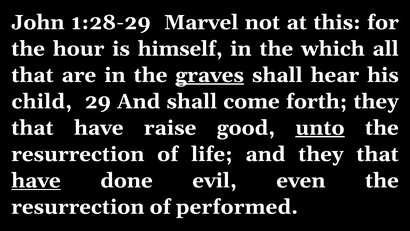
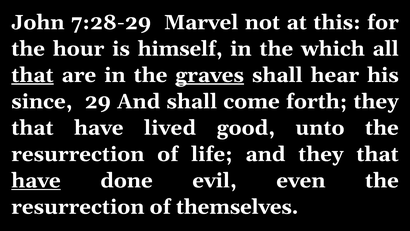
1:28-29: 1:28-29 -> 7:28-29 (111, 22)
that underline: none -> present (32, 75)
child: child -> since (42, 101)
raise: raise -> lived (170, 128)
unto underline: present -> none (320, 128)
performed: performed -> themselves (237, 207)
